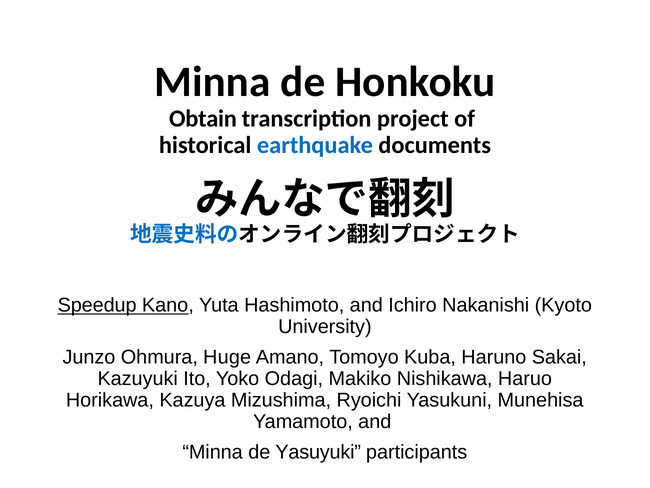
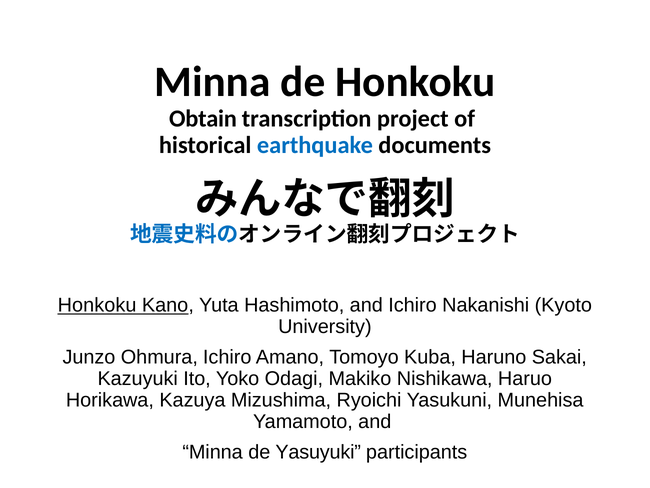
Speedup: Speedup -> Honkoku (97, 305)
Ohmura Huge: Huge -> Ichiro (227, 357)
